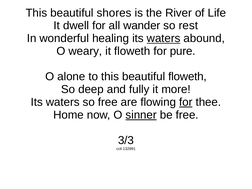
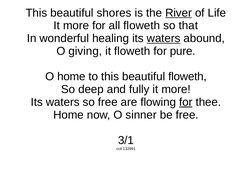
River underline: none -> present (179, 13)
dwell: dwell -> more (76, 26)
all wander: wander -> floweth (142, 26)
rest: rest -> that (188, 26)
weary: weary -> giving (85, 51)
O alone: alone -> home (71, 77)
sinner underline: present -> none (141, 115)
3/3: 3/3 -> 3/1 (126, 140)
